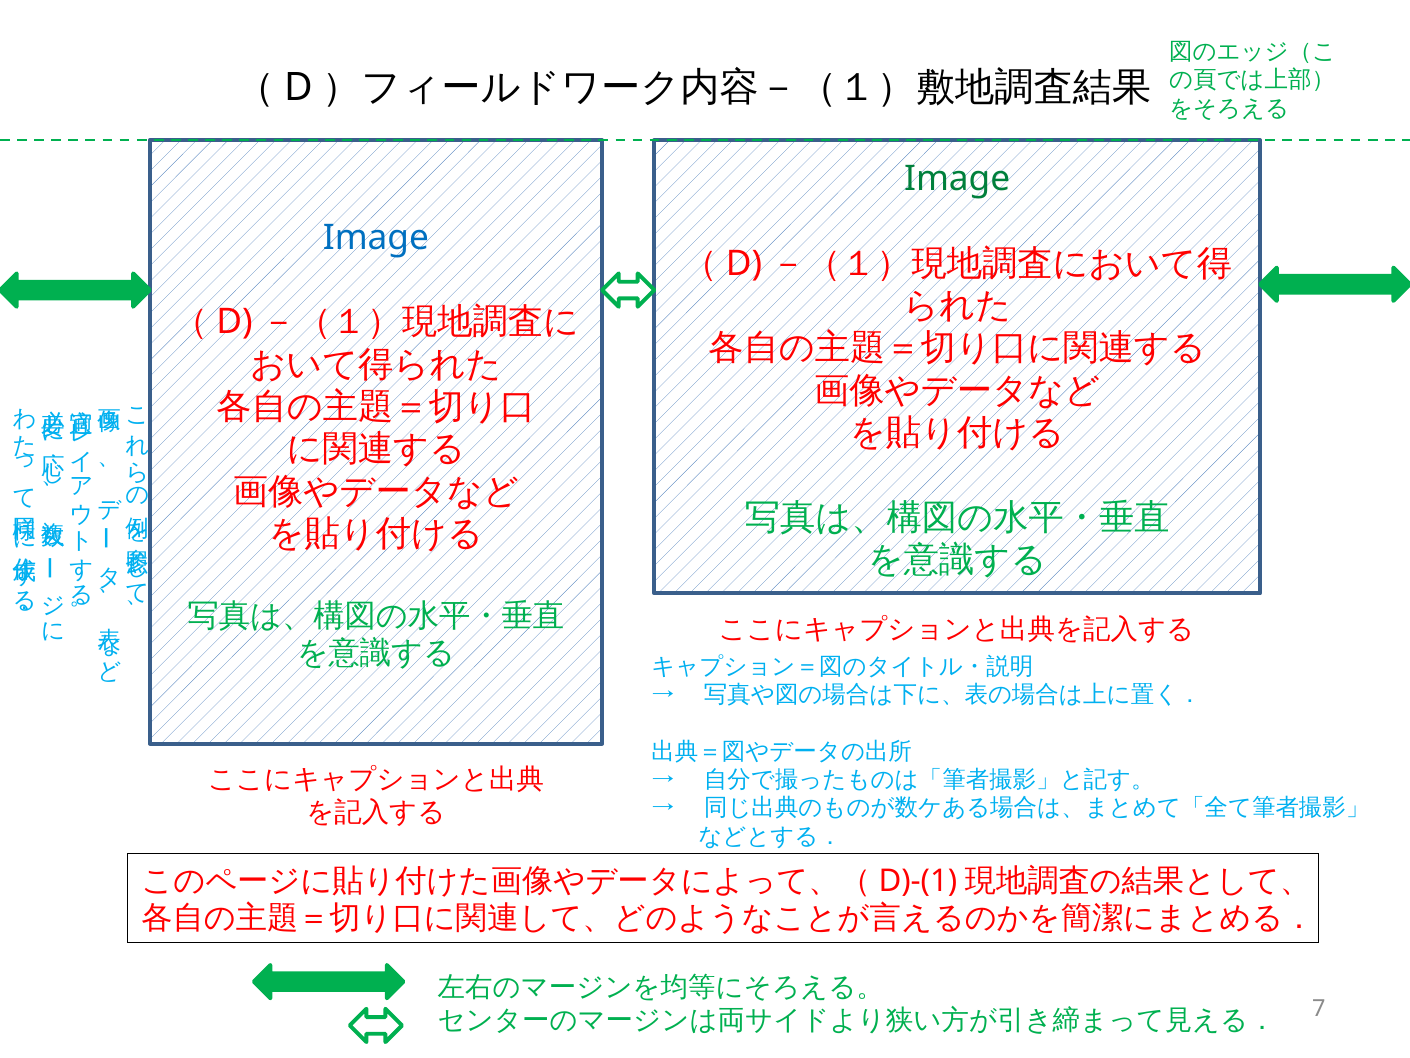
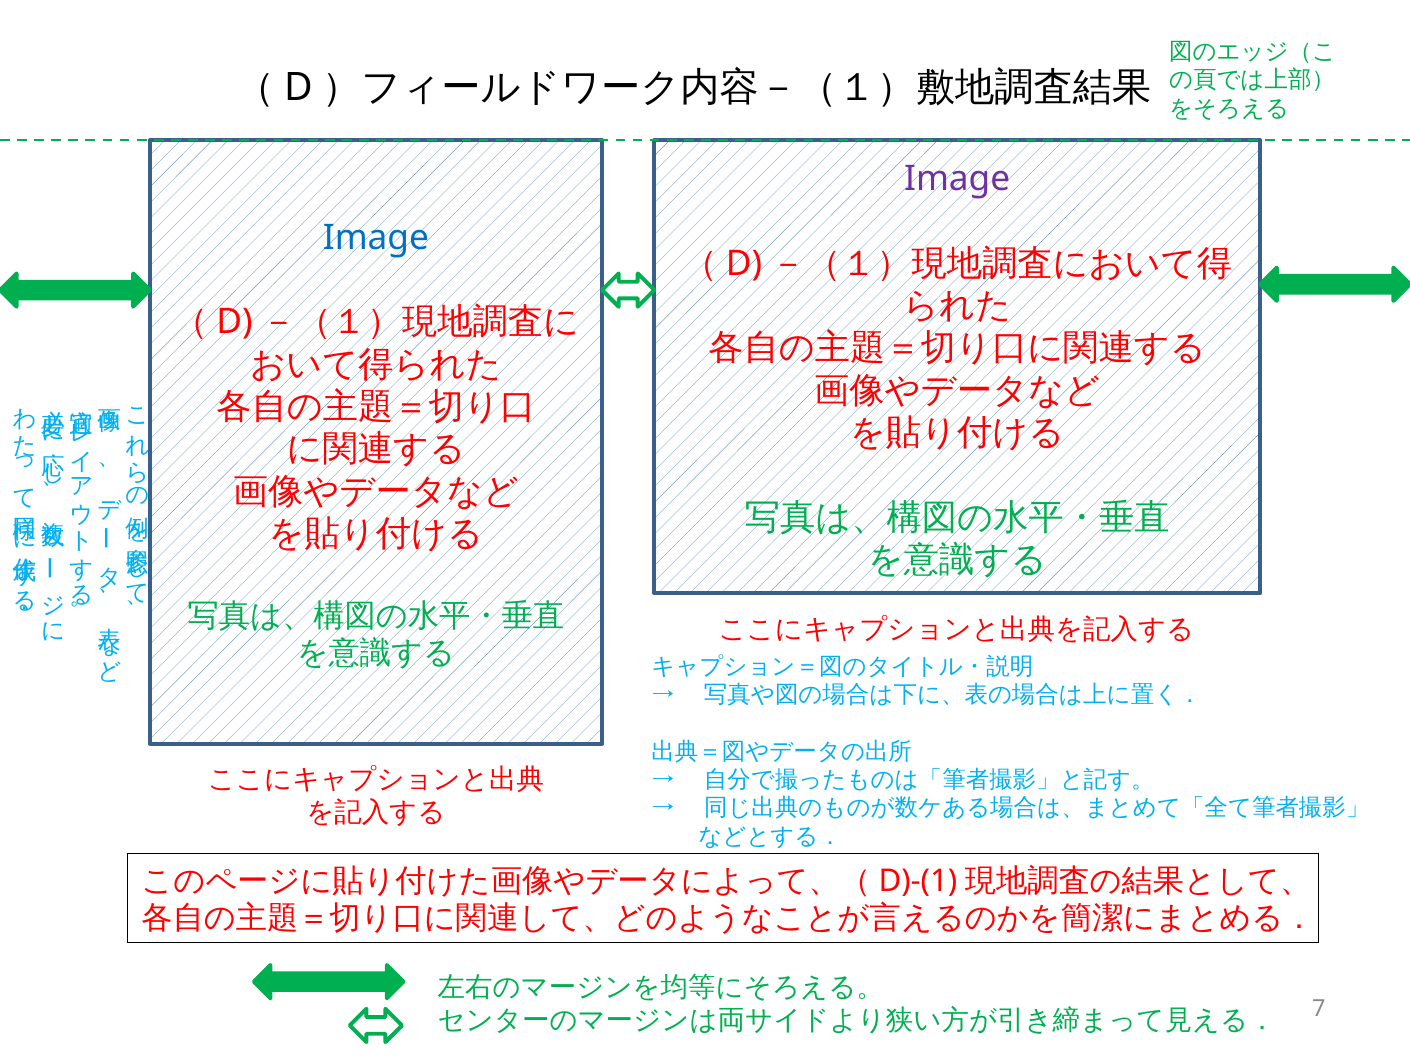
Image colour: green -> purple (957, 179)
